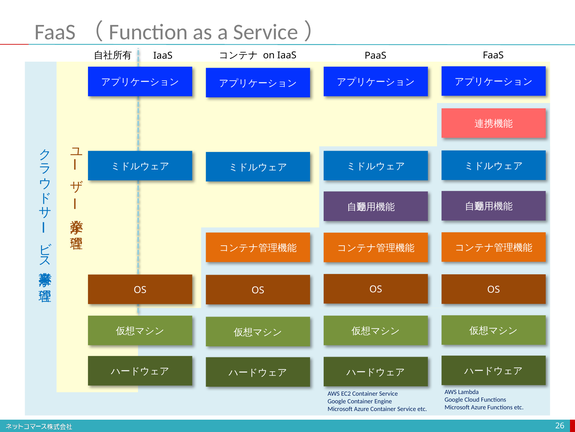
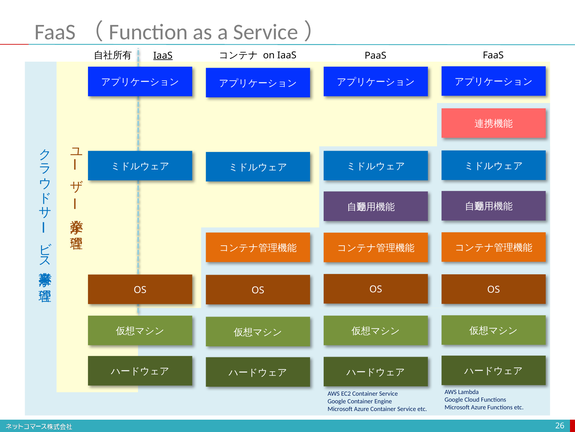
IaaS underline: none -> present (163, 56)
